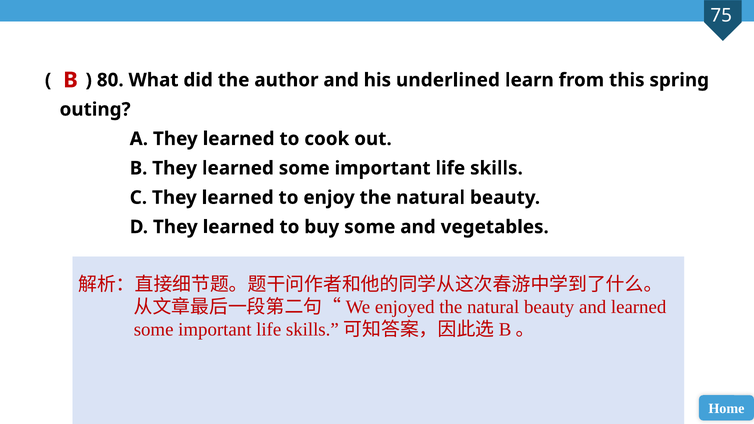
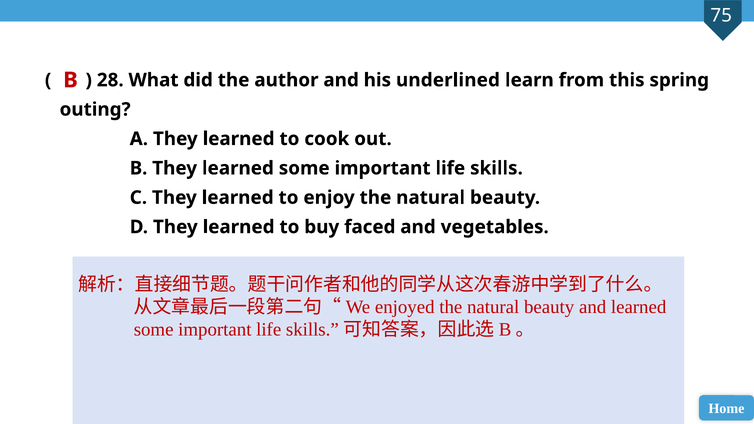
80: 80 -> 28 (110, 80)
buy some: some -> faced (370, 227)
